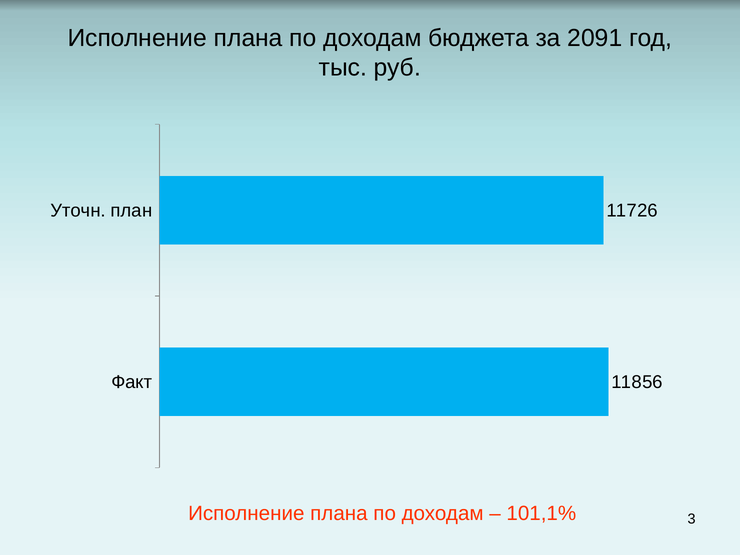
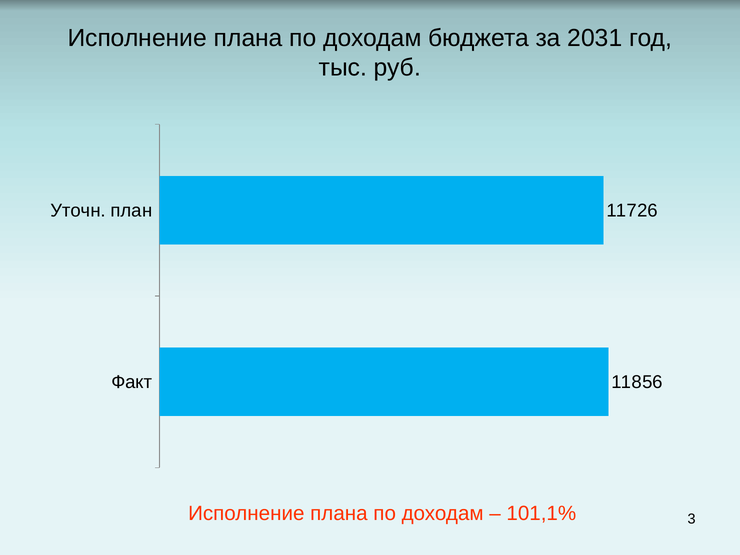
2091: 2091 -> 2031 (595, 38)
